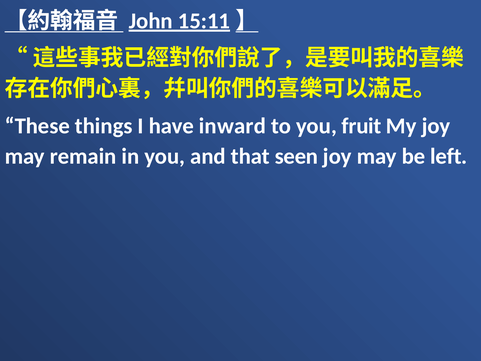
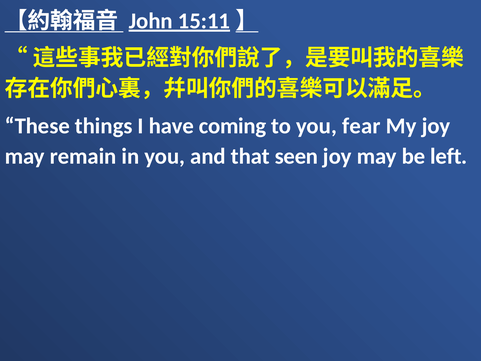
inward: inward -> coming (233, 126)
fruit: fruit -> fear (361, 126)
